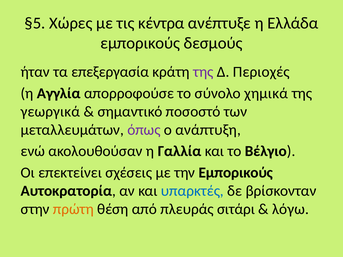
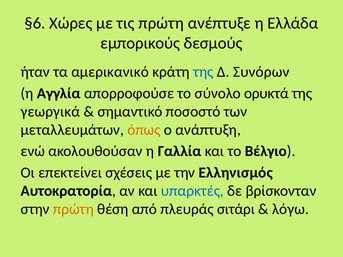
§5: §5 -> §6 (35, 23)
τις κέντρα: κέντρα -> πρώτη (161, 23)
επεξεργασία: επεξεργασία -> αμερικανικό (110, 72)
της colour: purple -> blue (203, 72)
Περιοχές: Περιοχές -> Συνόρων (261, 72)
χημικά: χημικά -> ορυκτά (266, 93)
όπως colour: purple -> orange (144, 130)
την Εμπορικούς: Εμπορικούς -> Ελληνισμός (236, 173)
